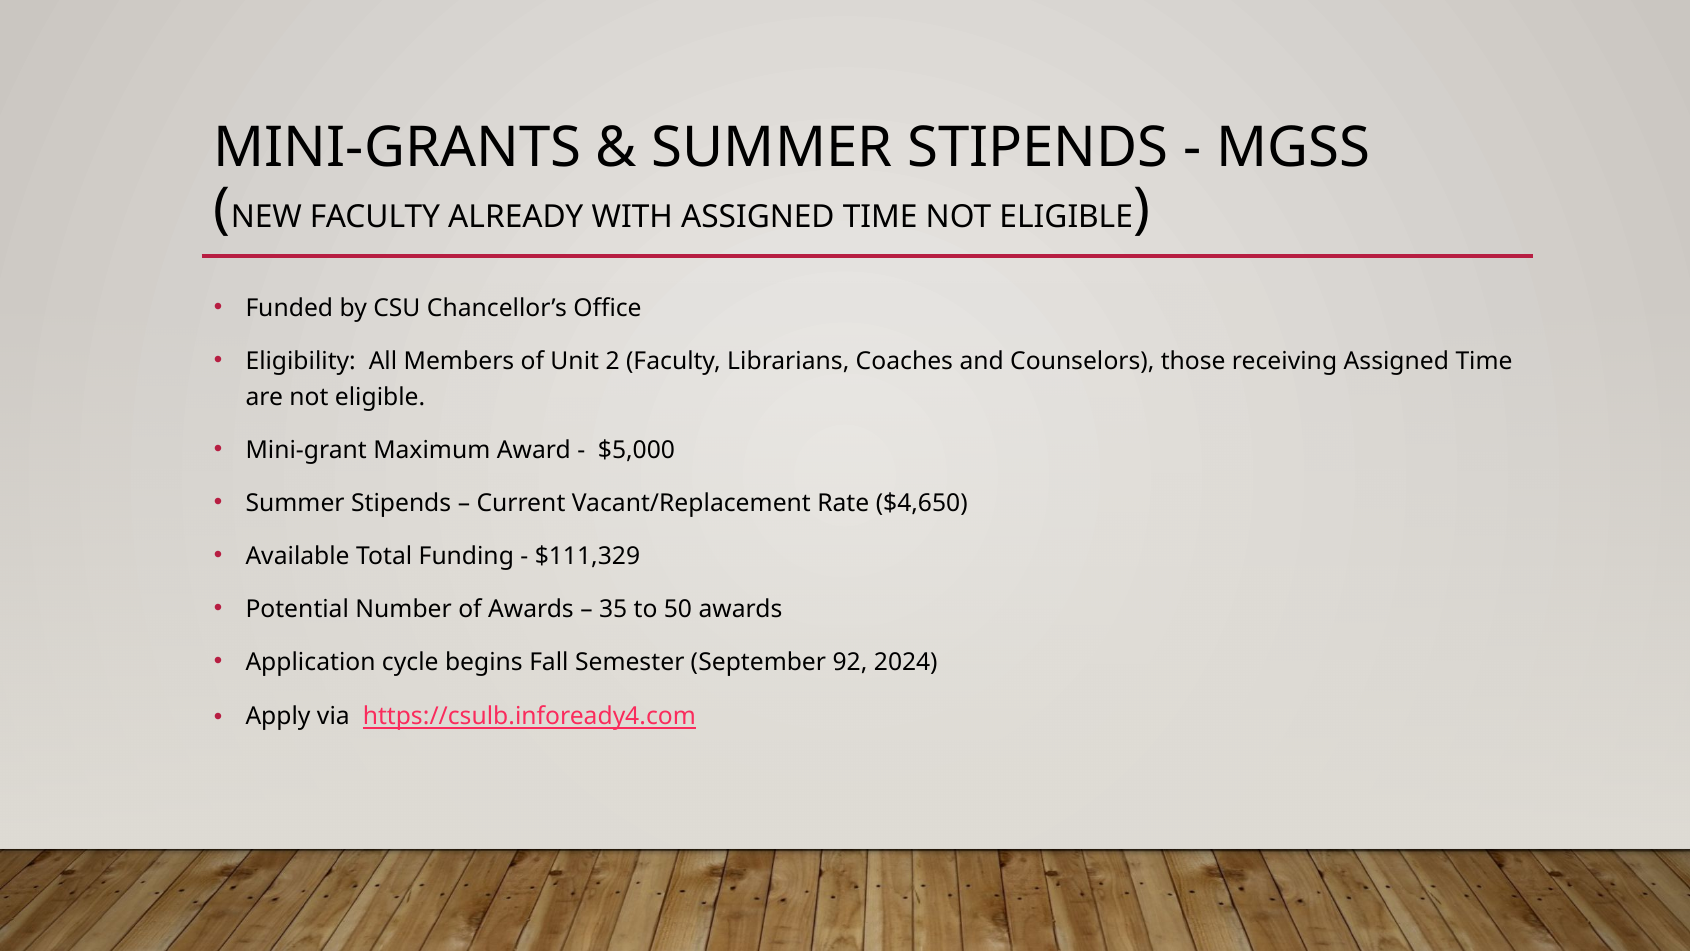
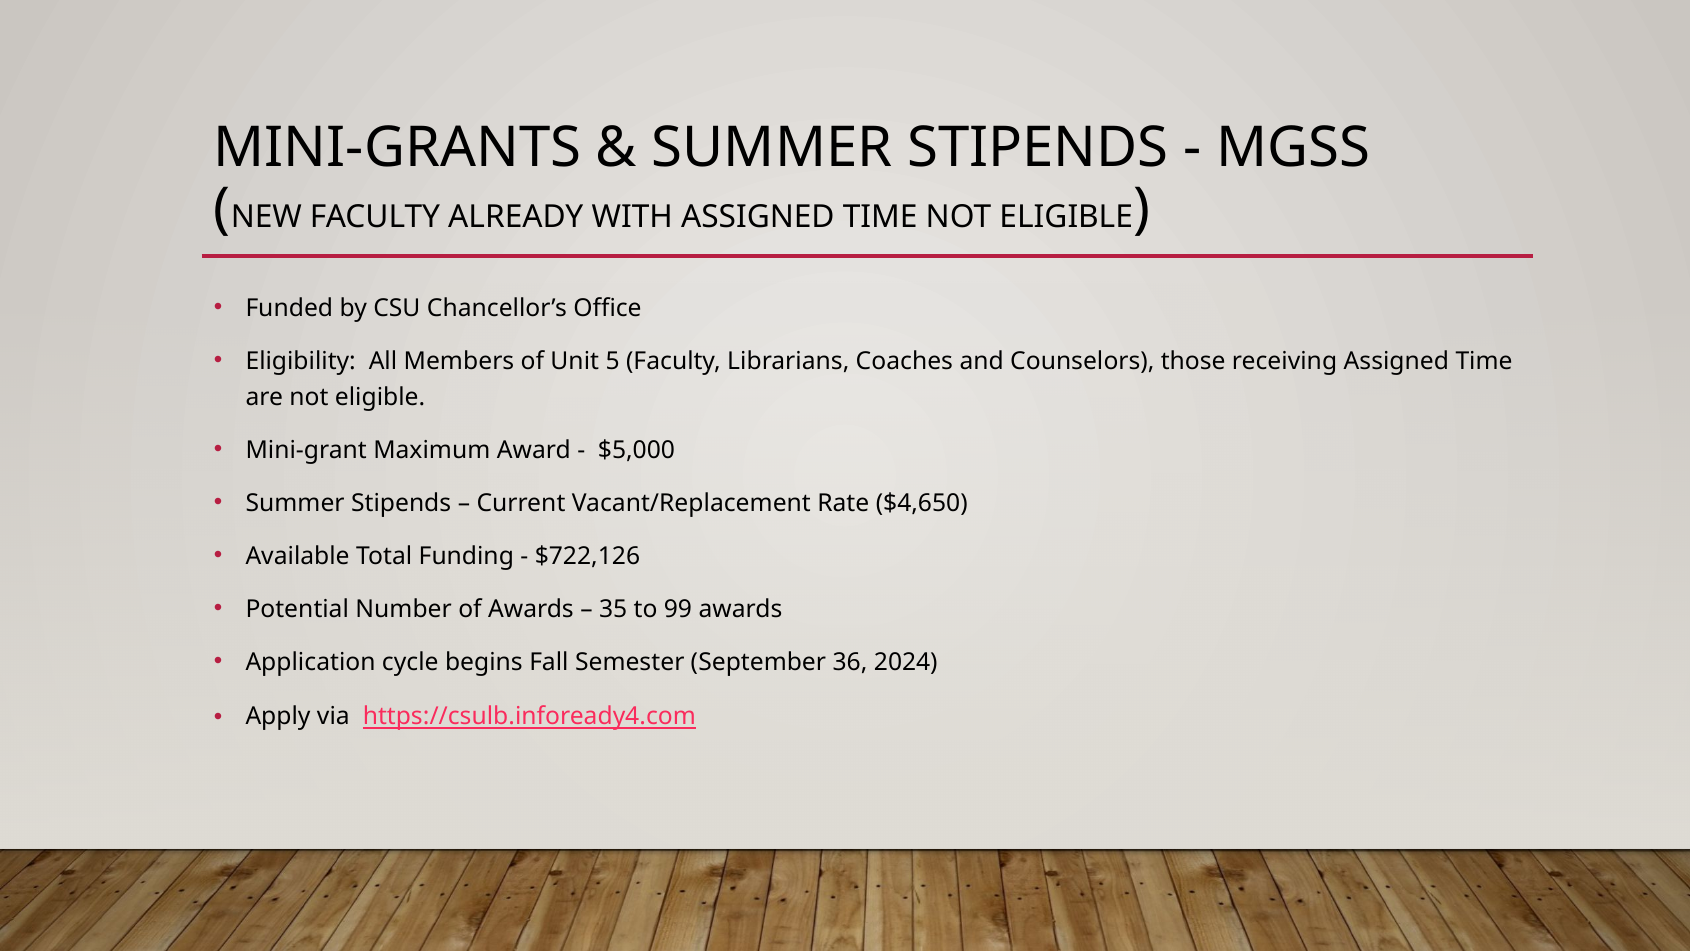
2: 2 -> 5 (613, 361)
$111,329: $111,329 -> $722,126 (587, 556)
50: 50 -> 99 (678, 609)
92: 92 -> 36 (850, 662)
